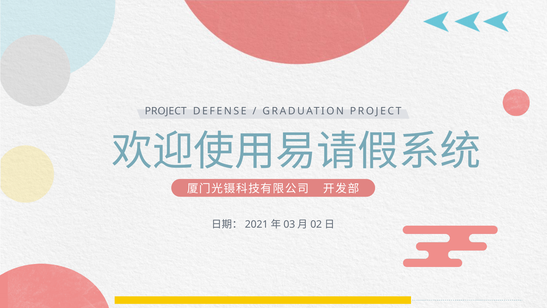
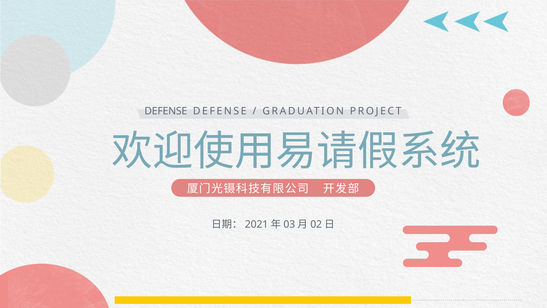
PROJECT: PROJECT -> DEFENSE (166, 111)
